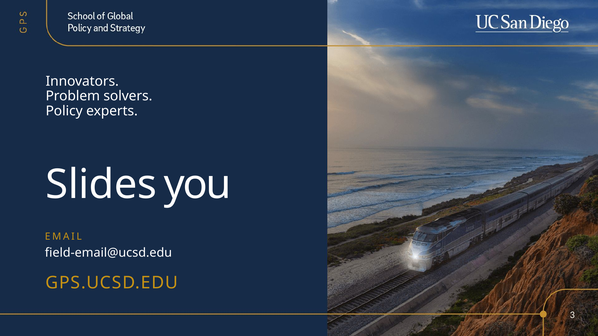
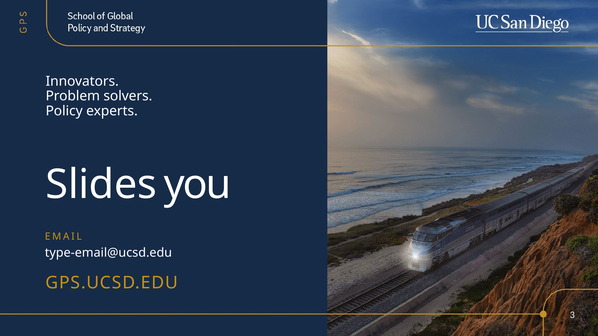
field-email@ucsd.edu: field-email@ucsd.edu -> type-email@ucsd.edu (108, 253)
